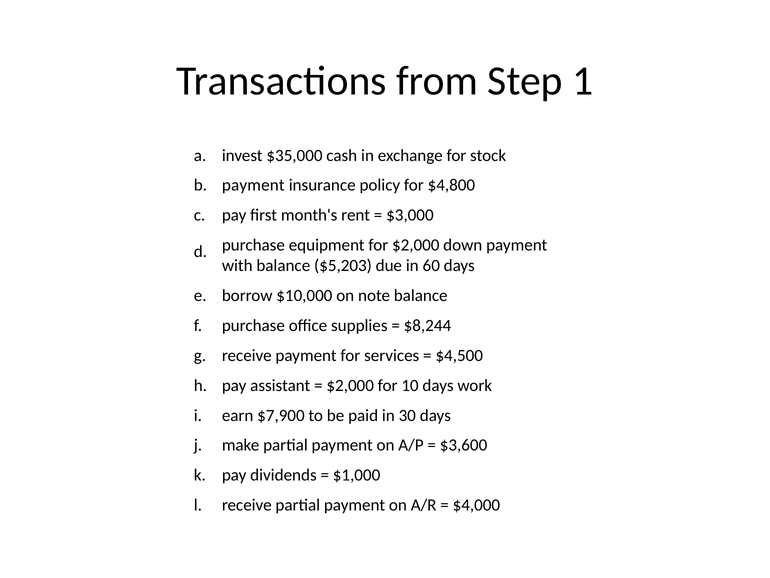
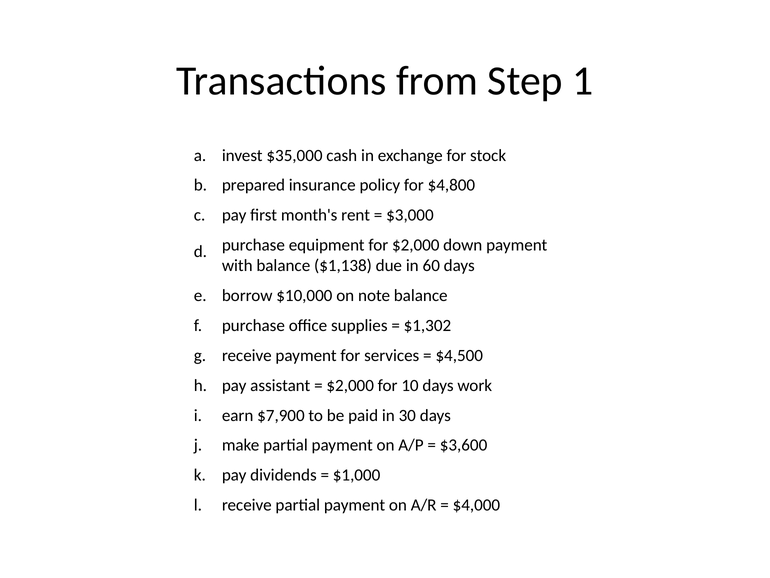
b payment: payment -> prepared (253, 185)
$5,203: $5,203 -> $1,138 (343, 266)
$8,244: $8,244 -> $1,302 (427, 325)
